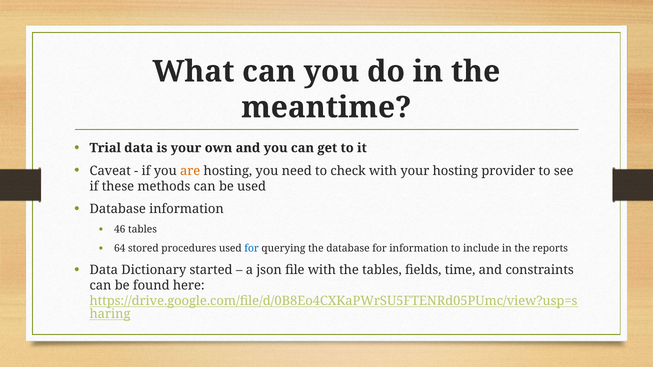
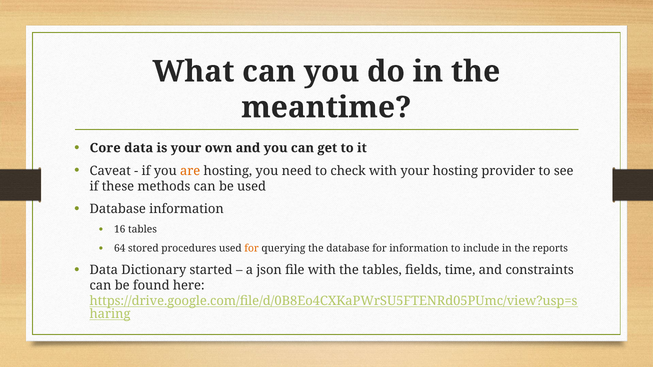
Trial: Trial -> Core (105, 148)
46: 46 -> 16 (120, 230)
for colour: blue -> orange (252, 249)
